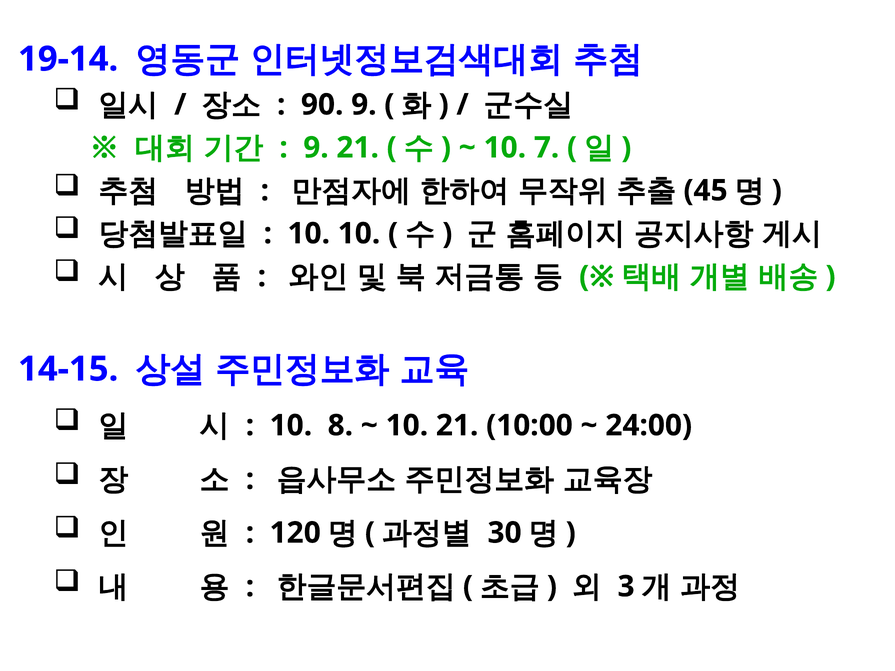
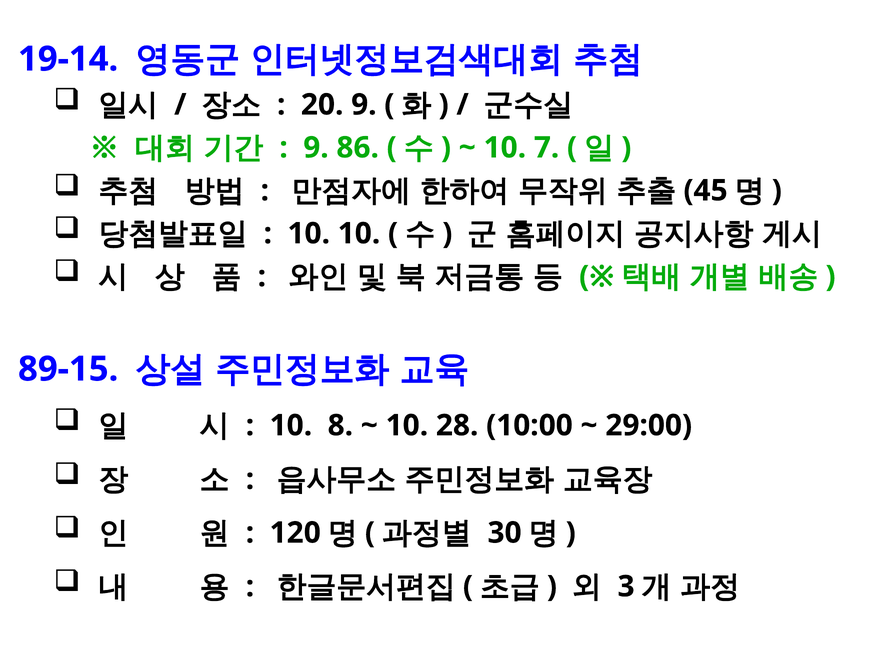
90: 90 -> 20 (322, 105)
9 21: 21 -> 86 (358, 148)
14-15: 14-15 -> 89-15 (68, 369)
10 21: 21 -> 28 (457, 426)
24:00: 24:00 -> 29:00 (649, 426)
